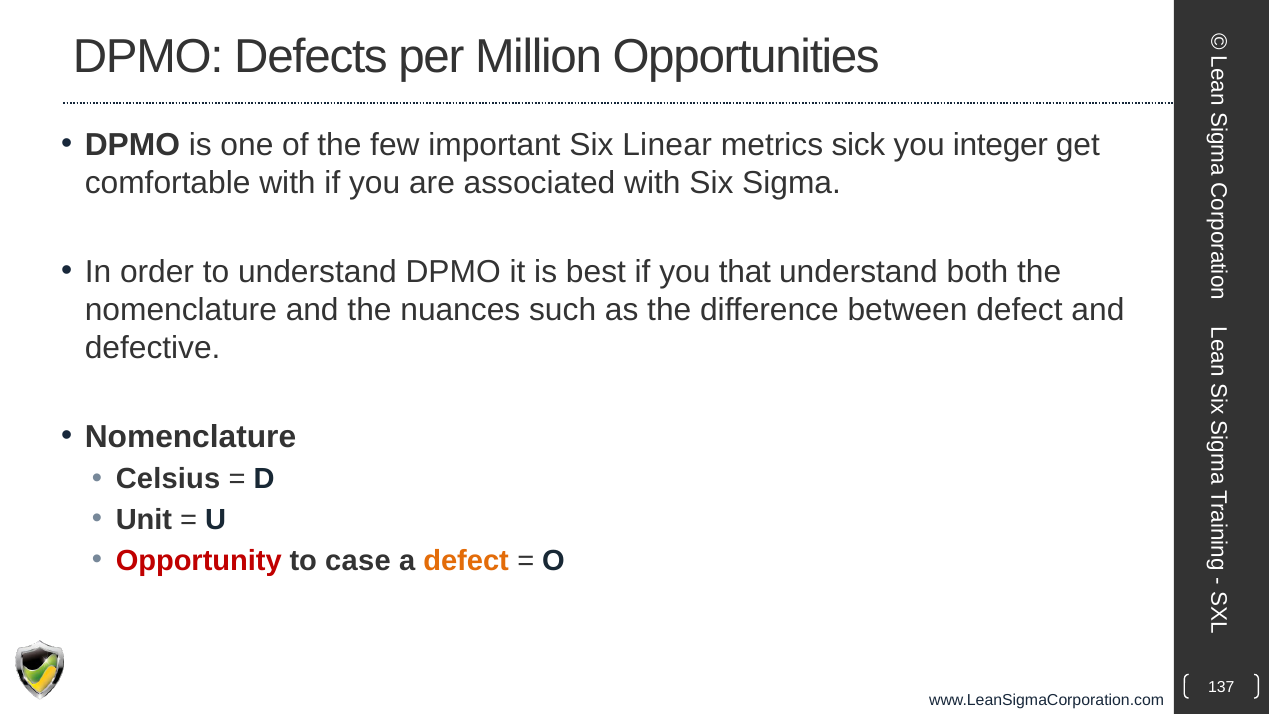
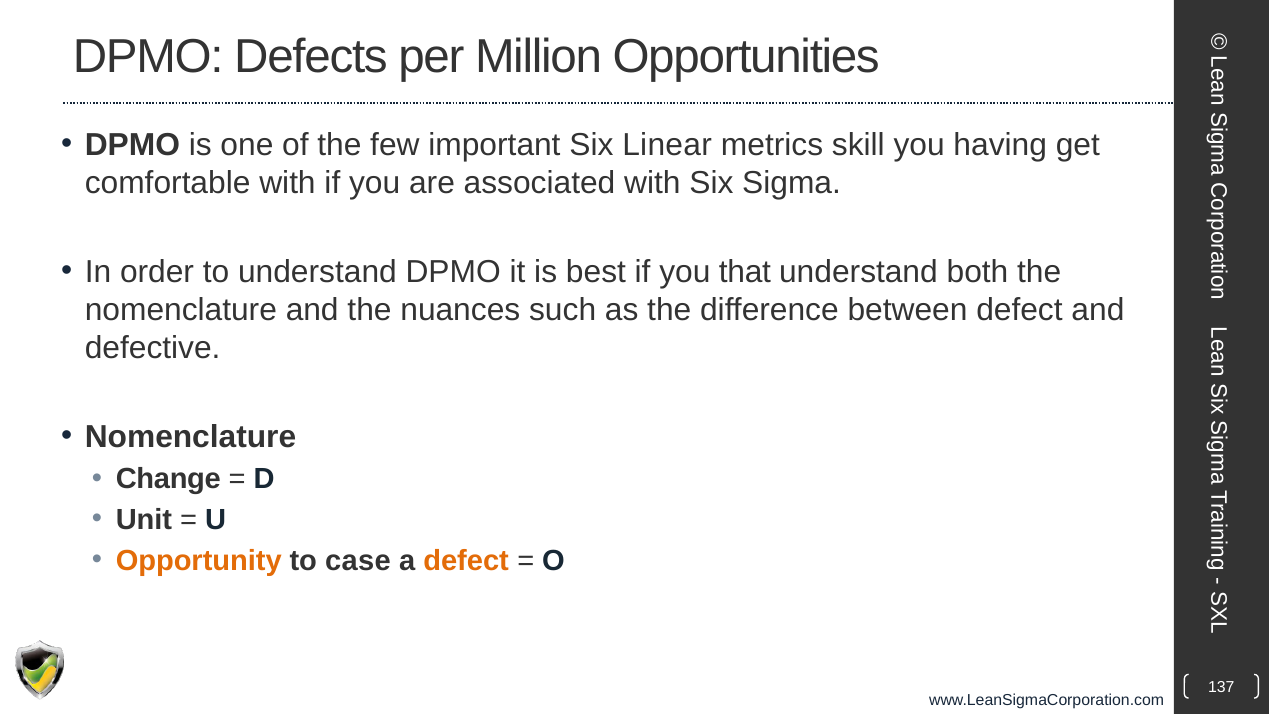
sick: sick -> skill (858, 145)
integer: integer -> having (1000, 145)
Celsius: Celsius -> Change (168, 479)
Opportunity colour: red -> orange (199, 560)
